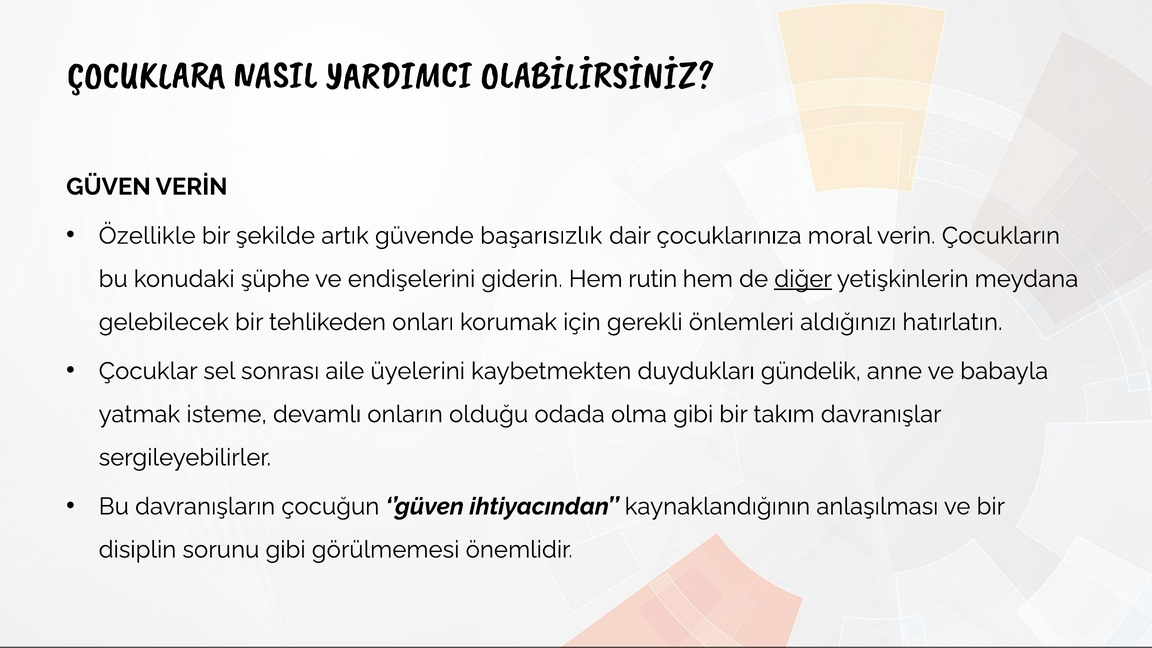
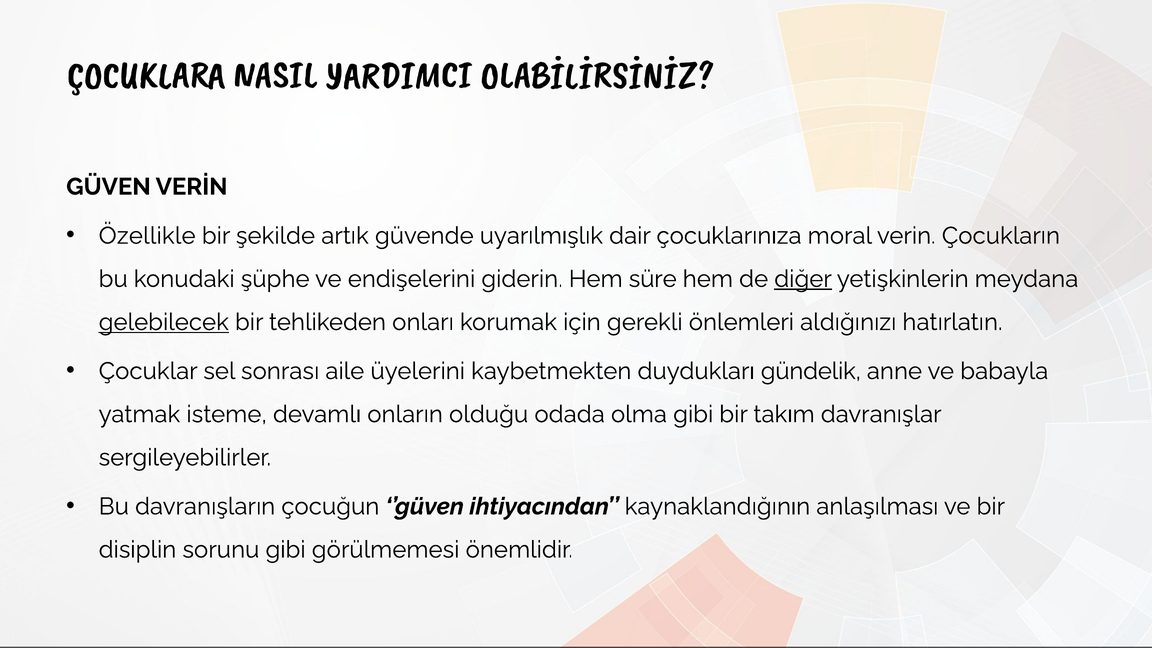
başarısızlık: başarısızlık -> uyarılmışlık (541, 236)
rutin: rutin -> süre (653, 279)
gelebilecek underline: none -> present (164, 322)
